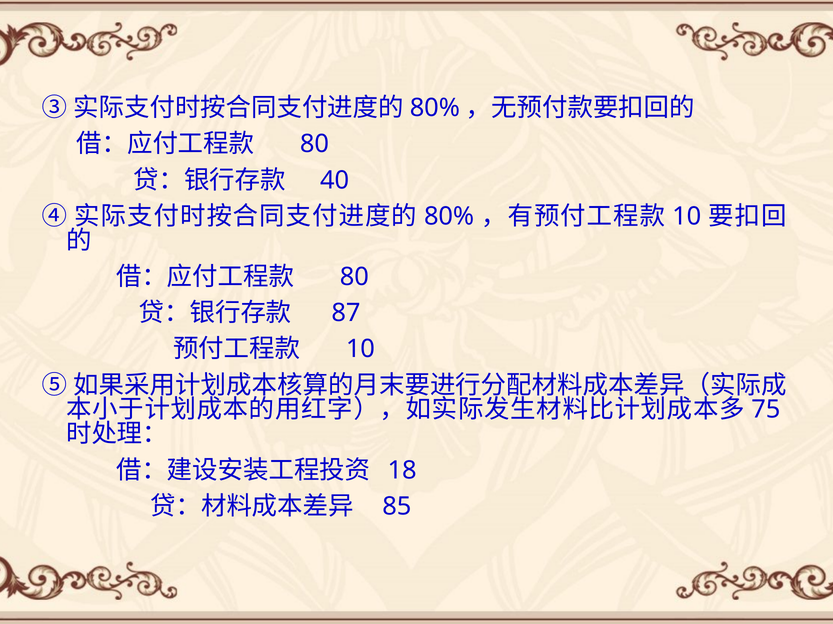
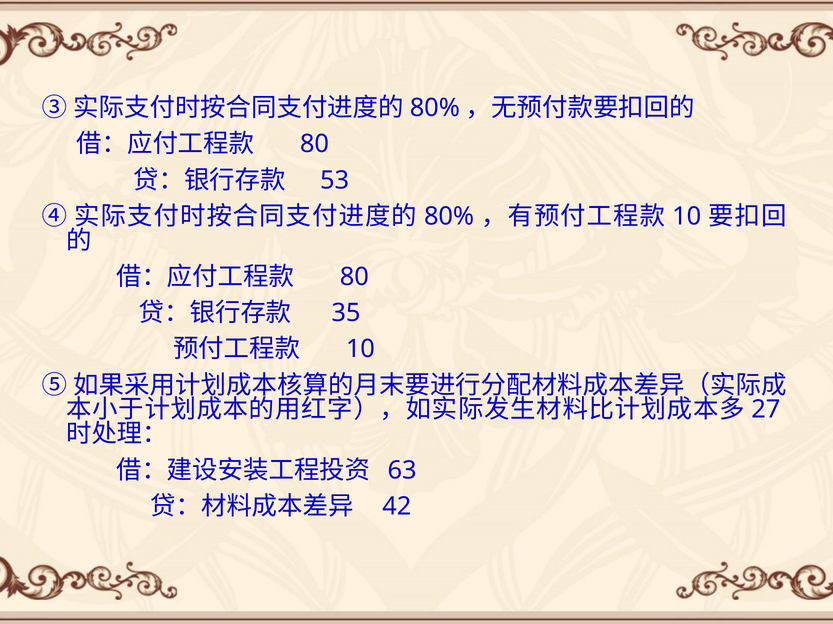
40: 40 -> 53 (335, 180)
87: 87 -> 35 (346, 313)
75: 75 -> 27 (766, 410)
18: 18 -> 63 (402, 471)
85: 85 -> 42 (397, 507)
